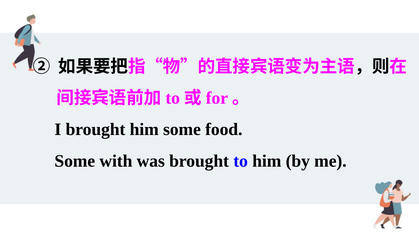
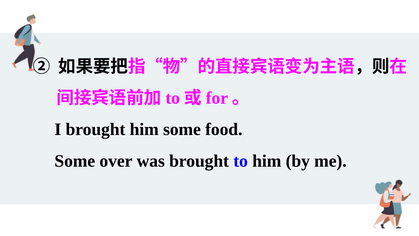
with: with -> over (116, 161)
